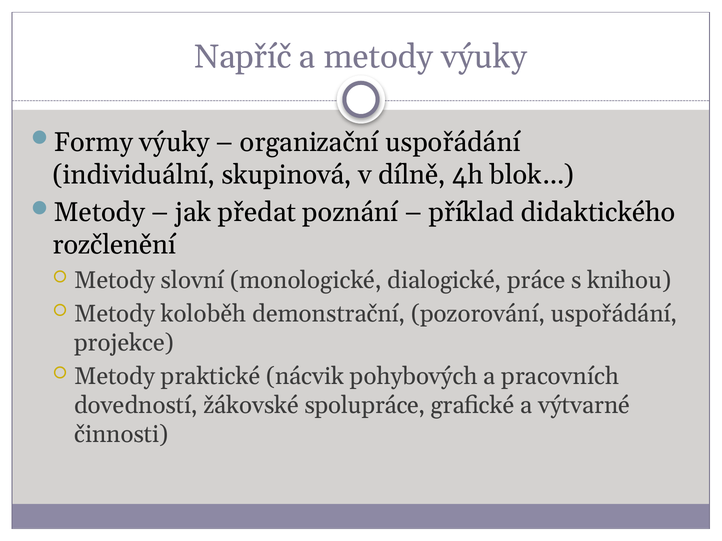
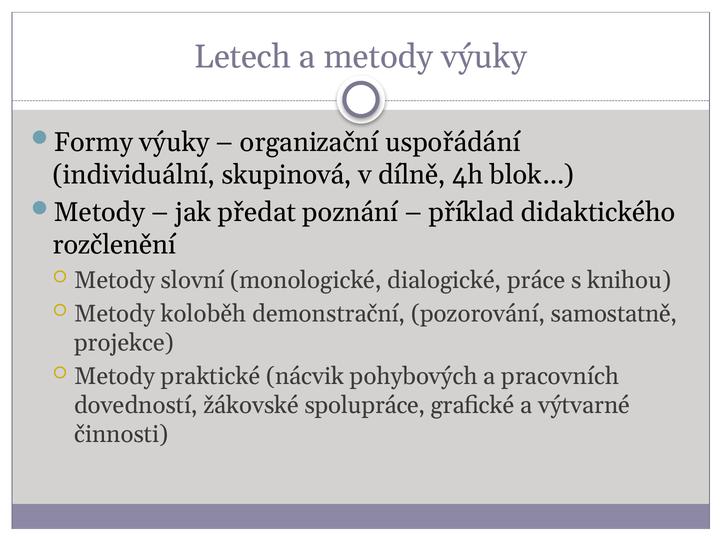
Napříč: Napříč -> Letech (243, 57)
pozorování uspořádání: uspořádání -> samostatně (614, 314)
